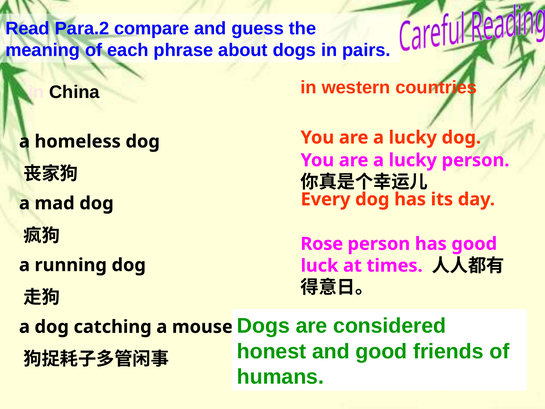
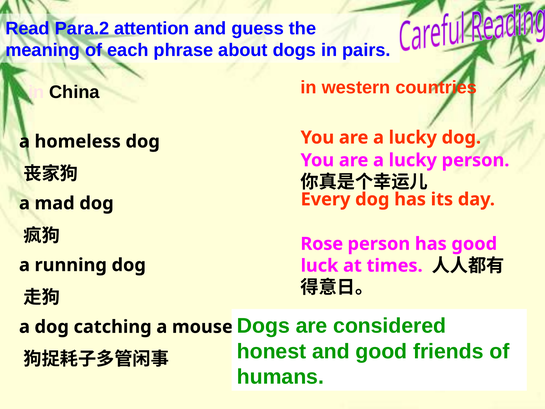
compare: compare -> attention (152, 28)
